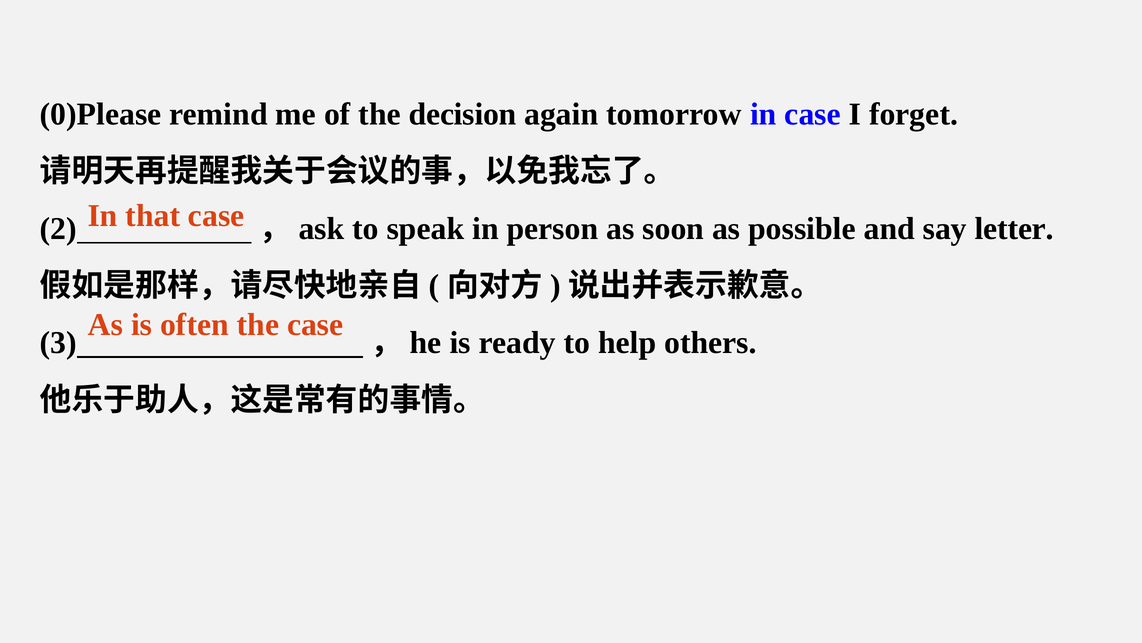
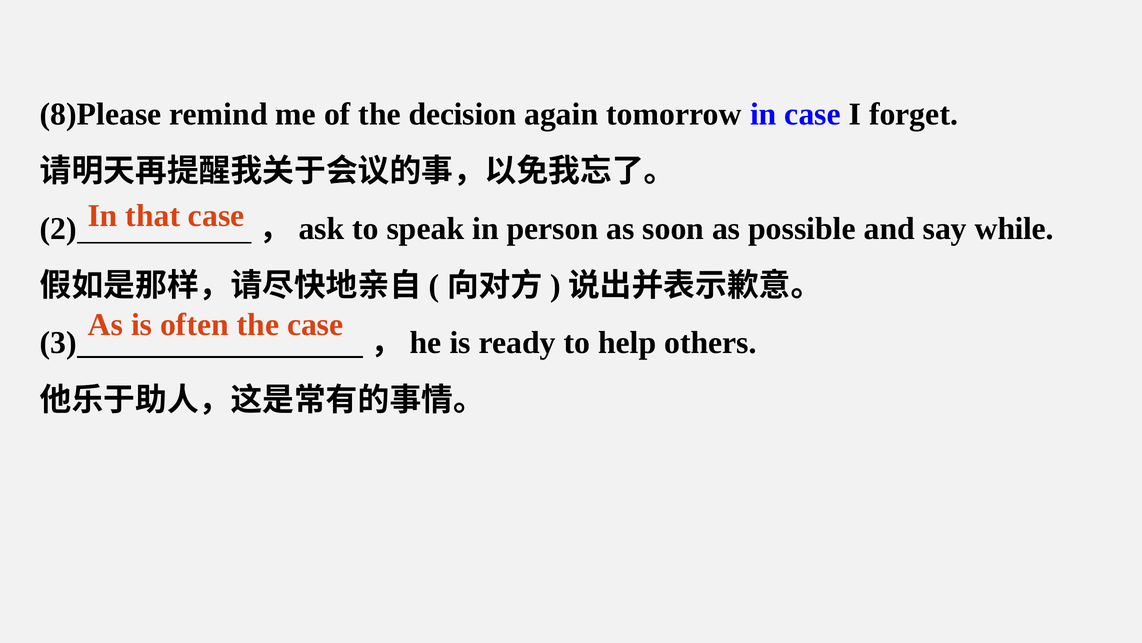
0)Please: 0)Please -> 8)Please (101, 114)
letter: letter -> while (1014, 228)
